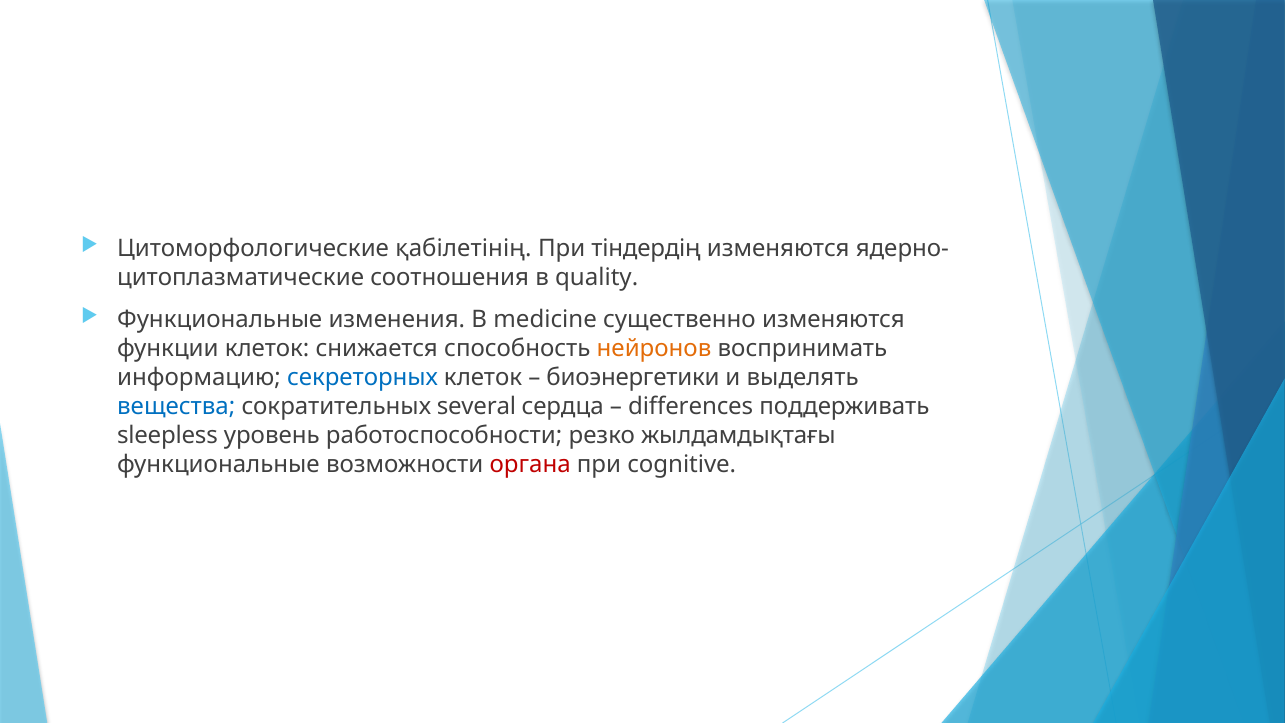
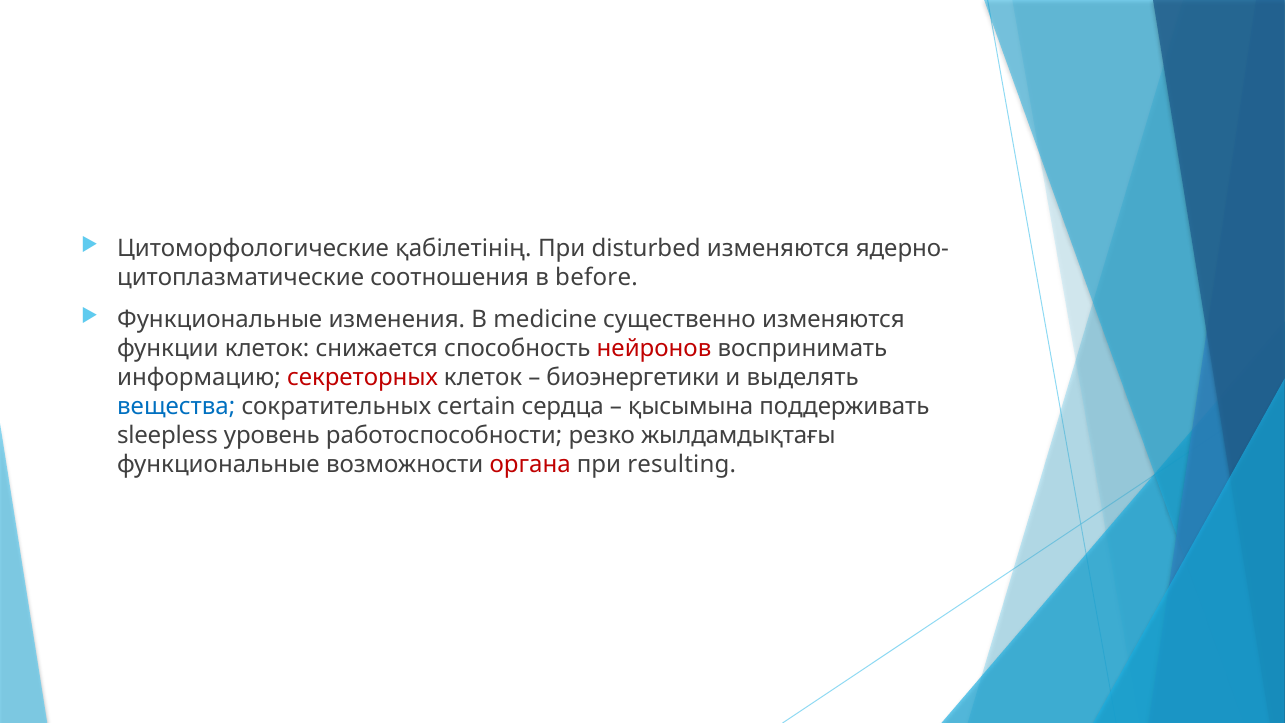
тіндердің: тіндердің -> disturbed (646, 249)
quality: quality -> before (597, 278)
нейронов colour: orange -> red (654, 349)
секреторных colour: blue -> red (362, 378)
several: several -> certain (476, 407)
differences: differences -> қысымына (691, 407)
cognitive: cognitive -> resulting (682, 464)
